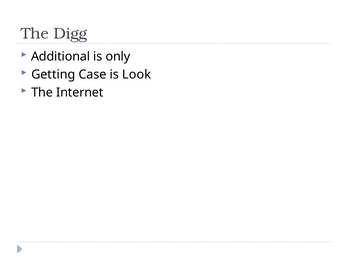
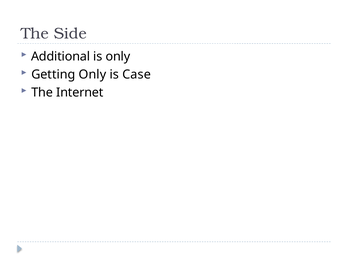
Digg: Digg -> Side (70, 34)
Getting Case: Case -> Only (92, 75)
Look: Look -> Case (137, 75)
